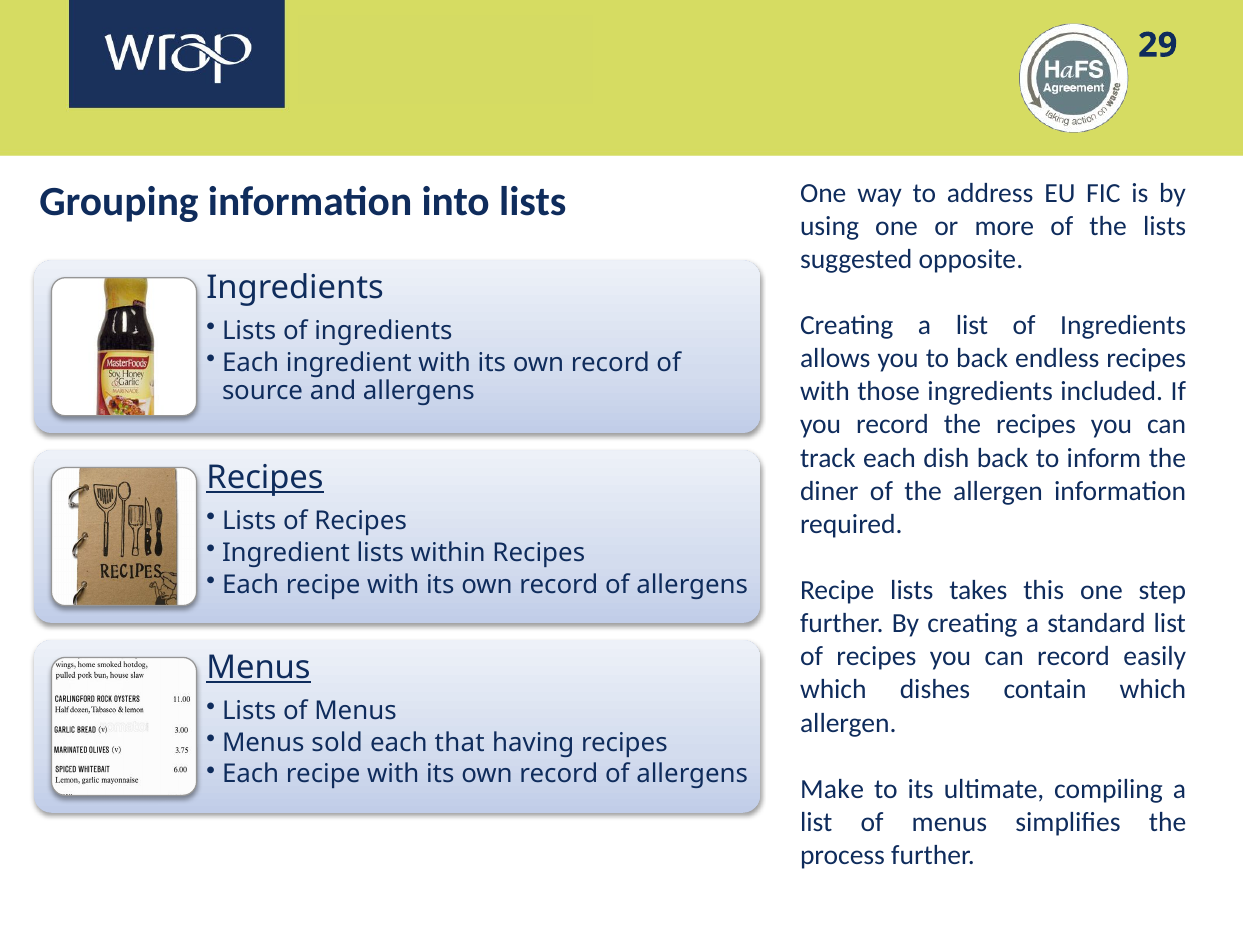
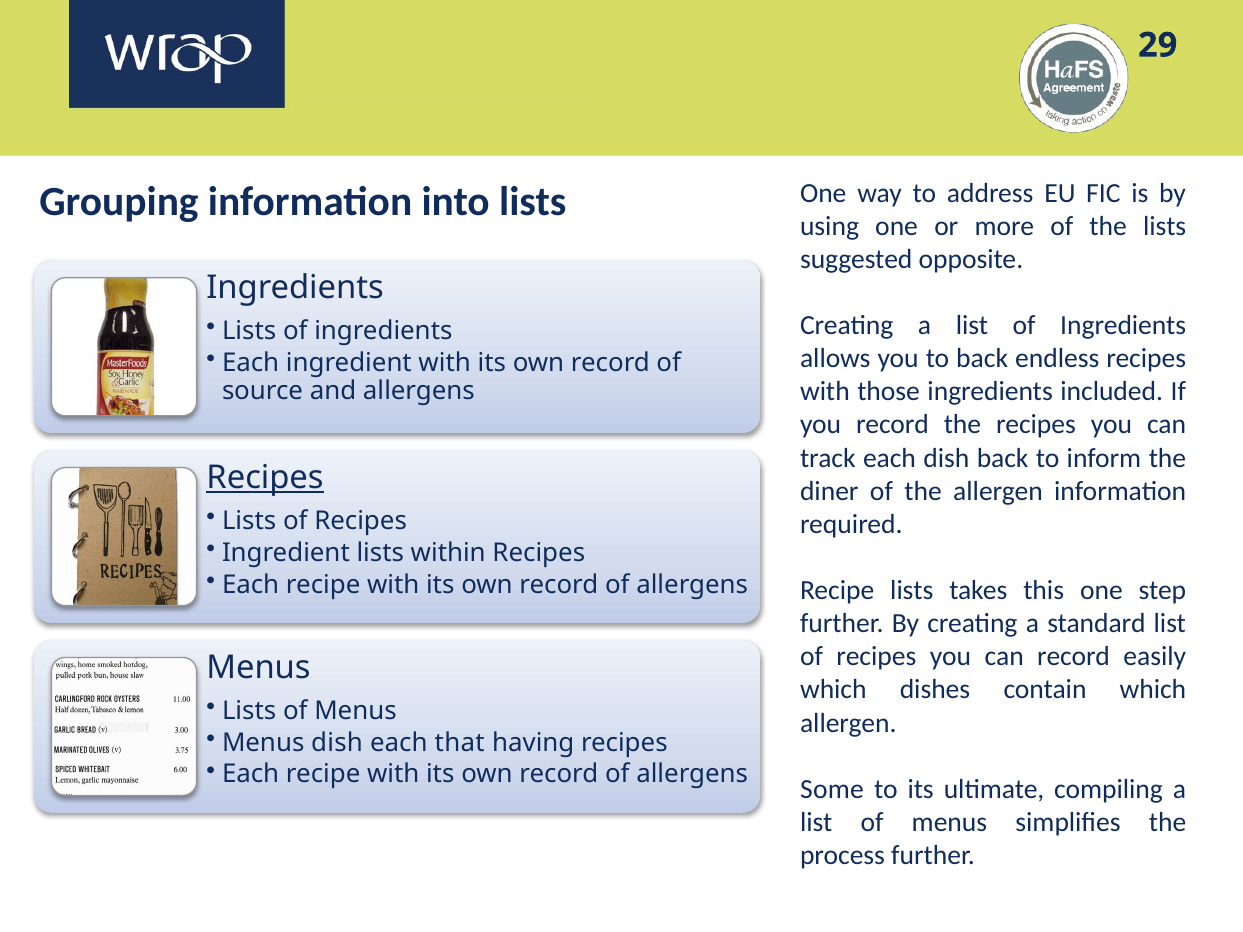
Menus underline: present -> none (259, 668)
Menus sold: sold -> dish (337, 743)
Make: Make -> Some (832, 789)
